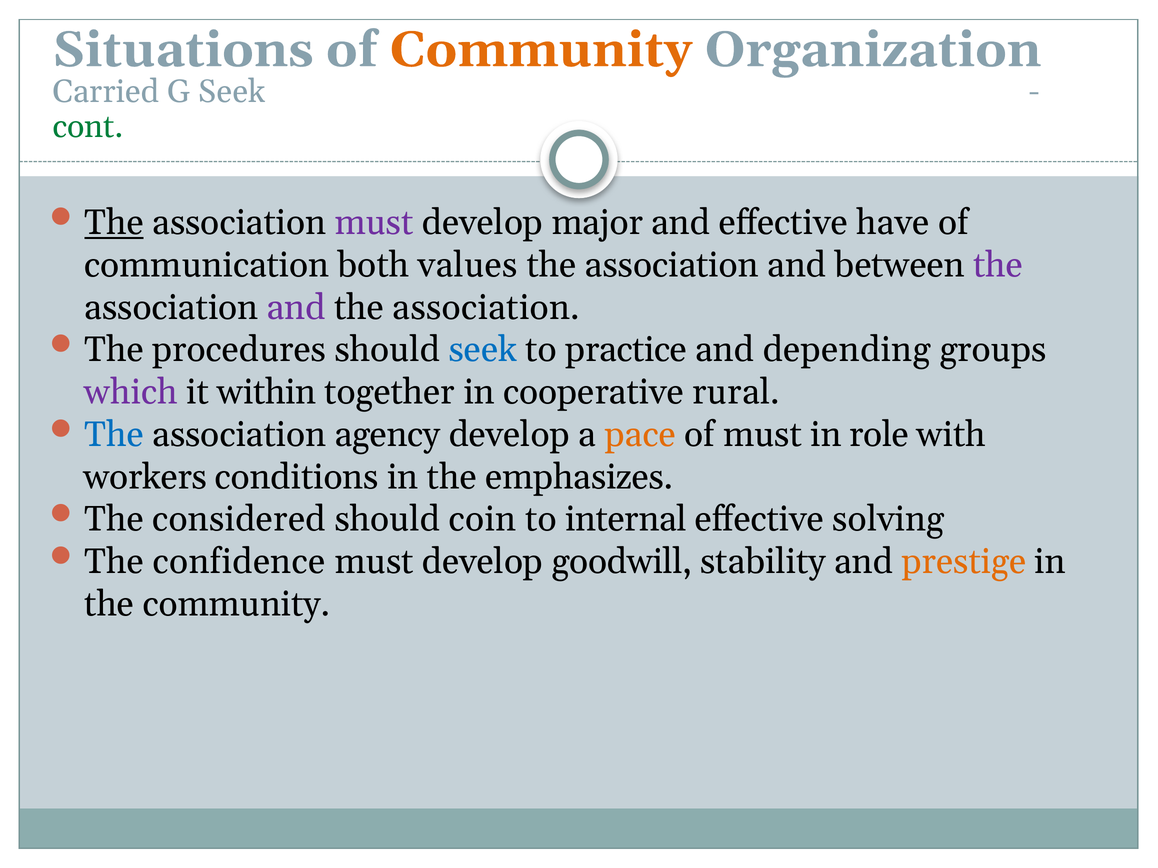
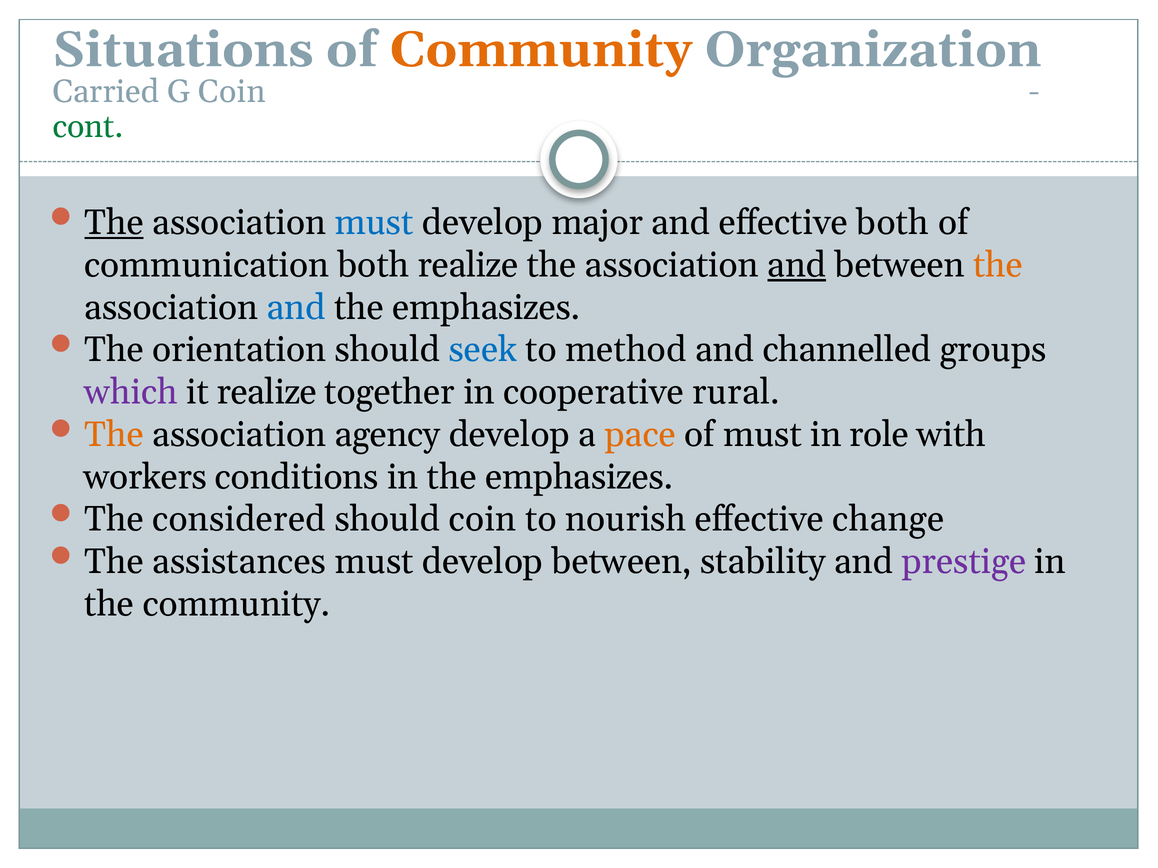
G Seek: Seek -> Coin (232, 92)
must colour: purple -> blue (374, 223)
effective have: have -> both (893, 223)
both values: values -> realize (468, 265)
and underline: none -> present (797, 265)
the colour: purple -> orange (998, 265)
and colour: purple -> blue (296, 308)
association: association -> emphasizes (486, 308)
procedures: procedures -> orientation (239, 350)
practice: practice -> method (626, 350)
depending: depending -> channelled (847, 350)
it within: within -> realize (267, 392)
The colour: blue -> orange (114, 435)
internal: internal -> nourish (626, 520)
solving: solving -> change (888, 520)
confidence: confidence -> assistances (239, 562)
develop goodwill: goodwill -> between (622, 562)
prestige colour: orange -> purple (964, 562)
